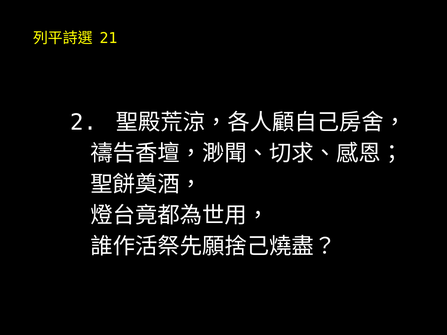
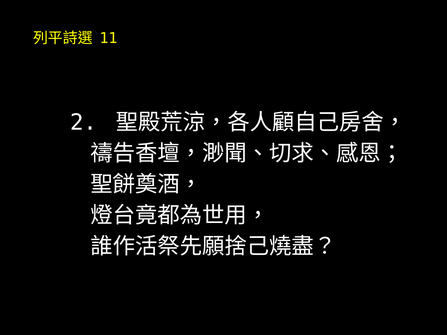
21: 21 -> 11 (109, 38)
